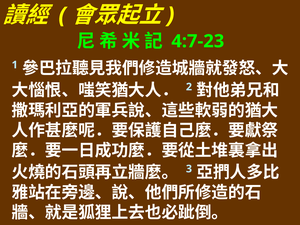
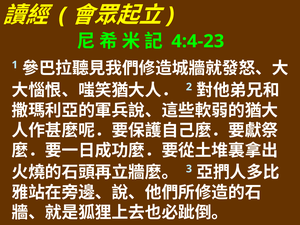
4:7-23: 4:7-23 -> 4:4-23 (198, 41)
